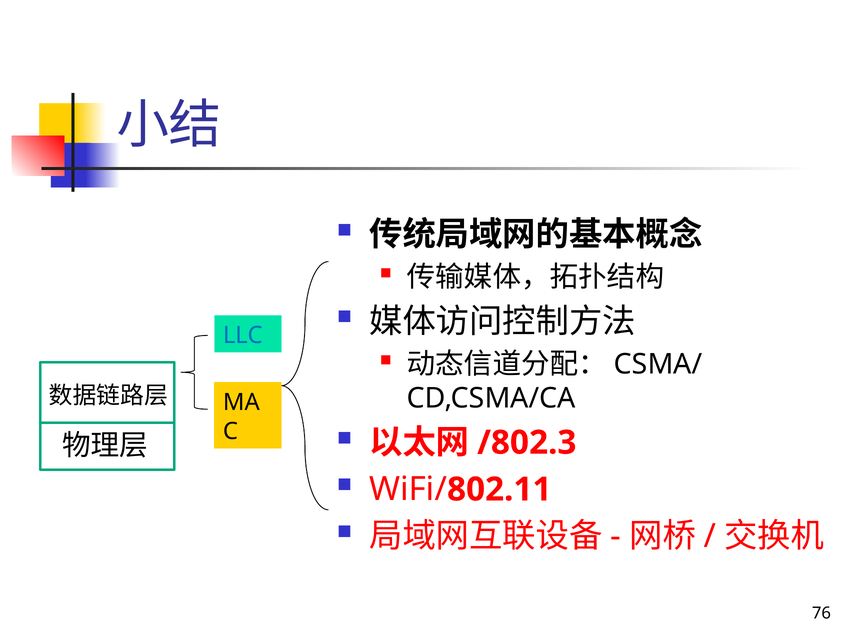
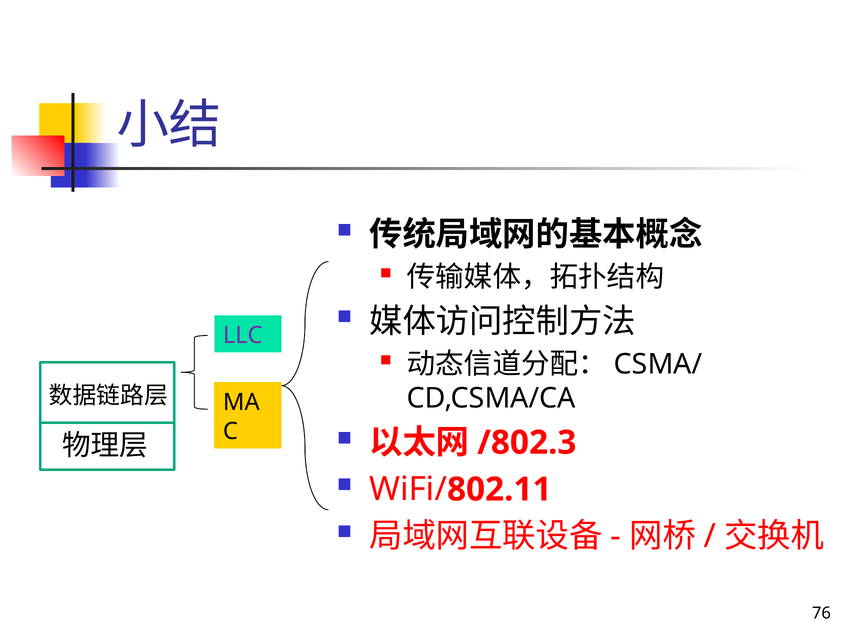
LLC colour: blue -> purple (243, 335)
